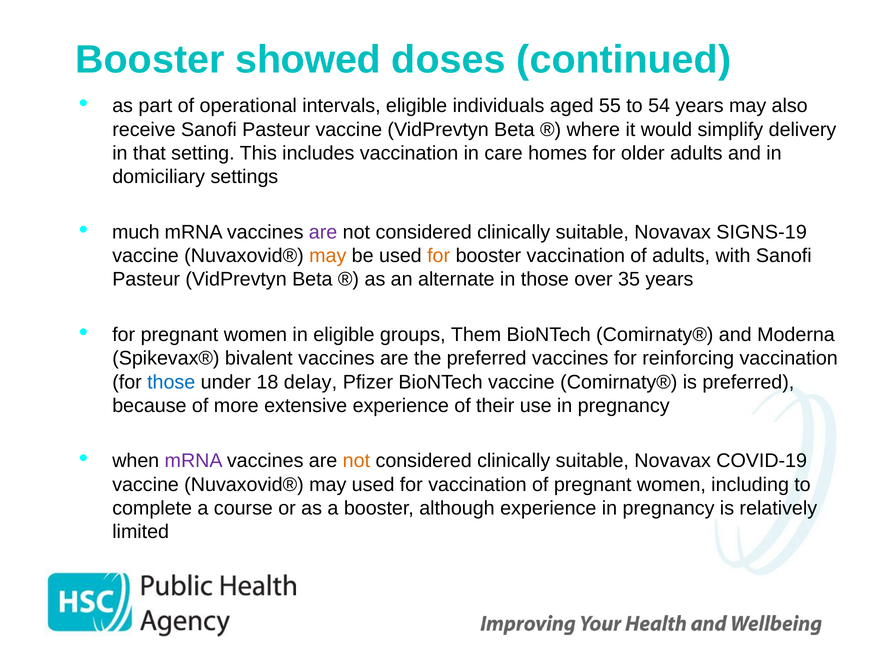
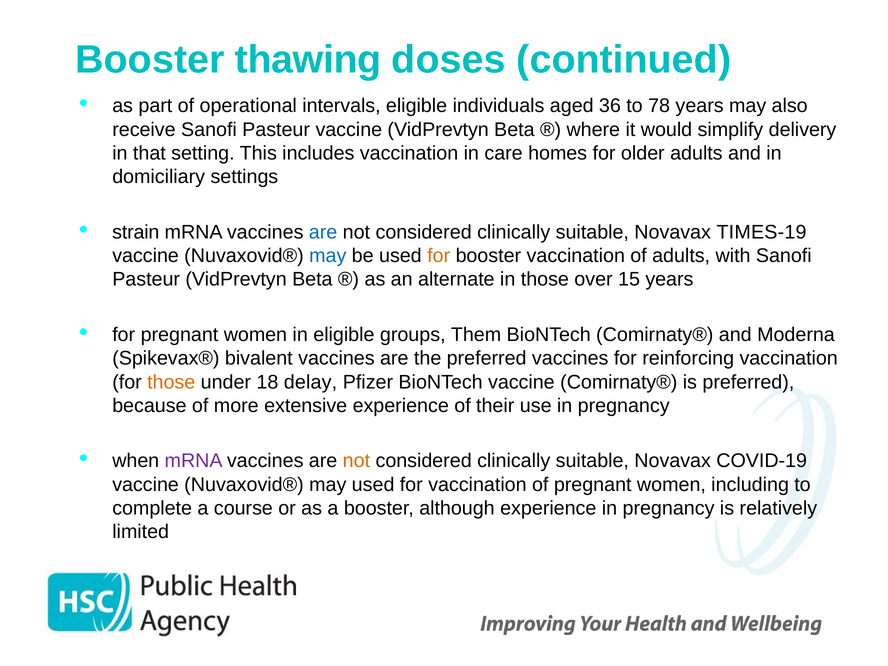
showed: showed -> thawing (308, 60)
55: 55 -> 36 (610, 106)
54: 54 -> 78 (659, 106)
much: much -> strain (136, 232)
are colour: purple -> blue (323, 232)
SIGNS-19: SIGNS-19 -> TIMES-19 (762, 232)
may colour: orange -> blue (328, 256)
35: 35 -> 15 (629, 279)
those colour: blue -> orange (171, 382)
